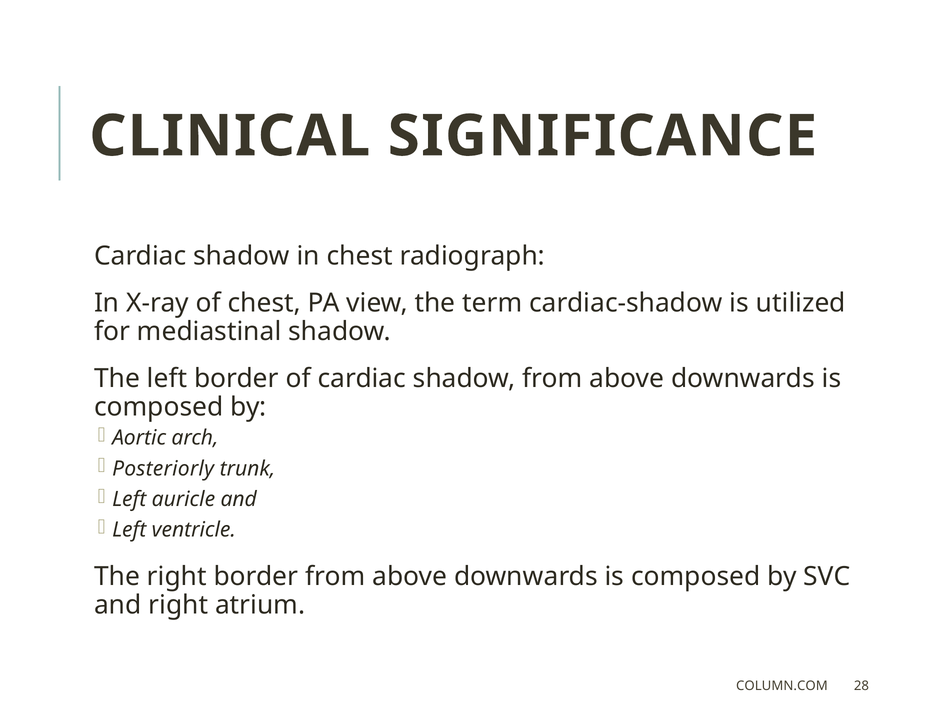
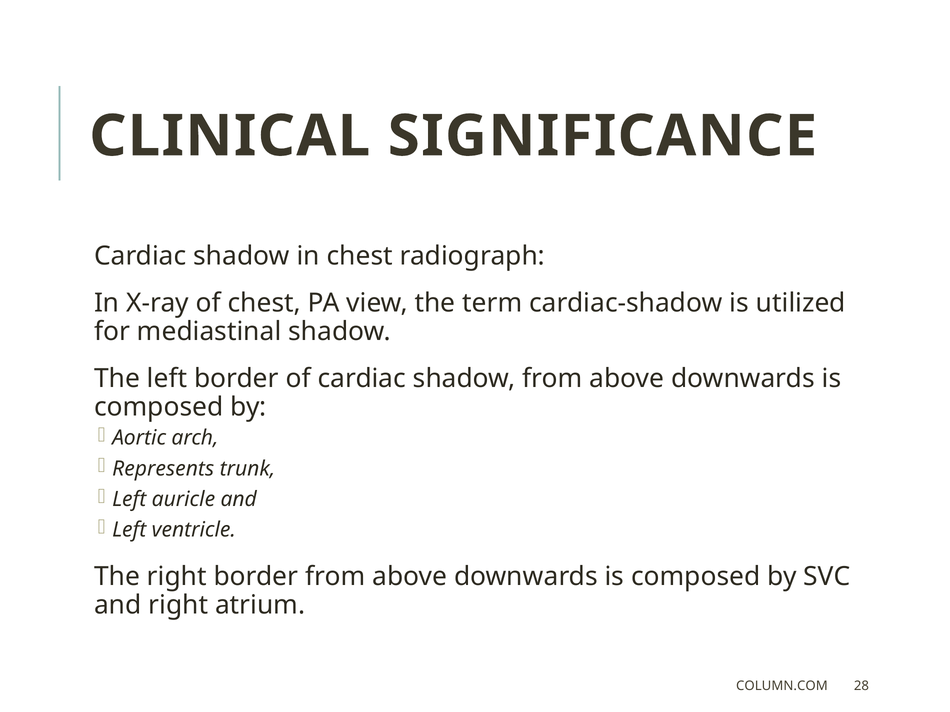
Posteriorly: Posteriorly -> Represents (163, 469)
